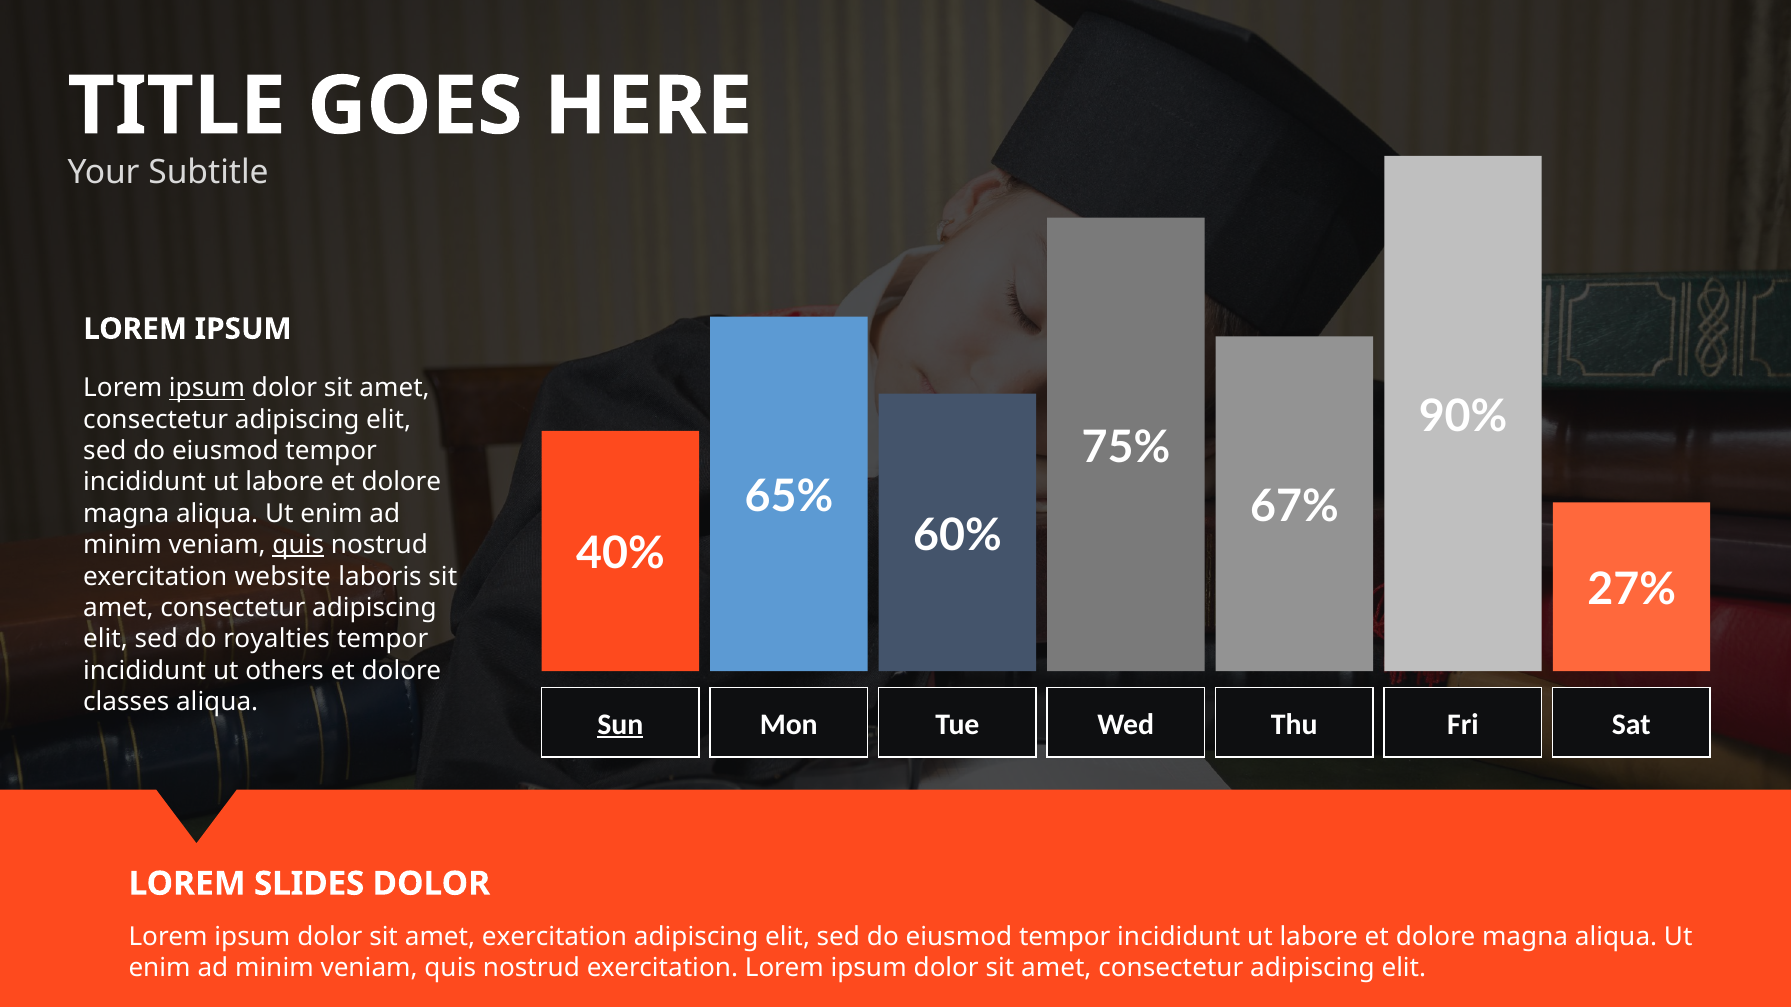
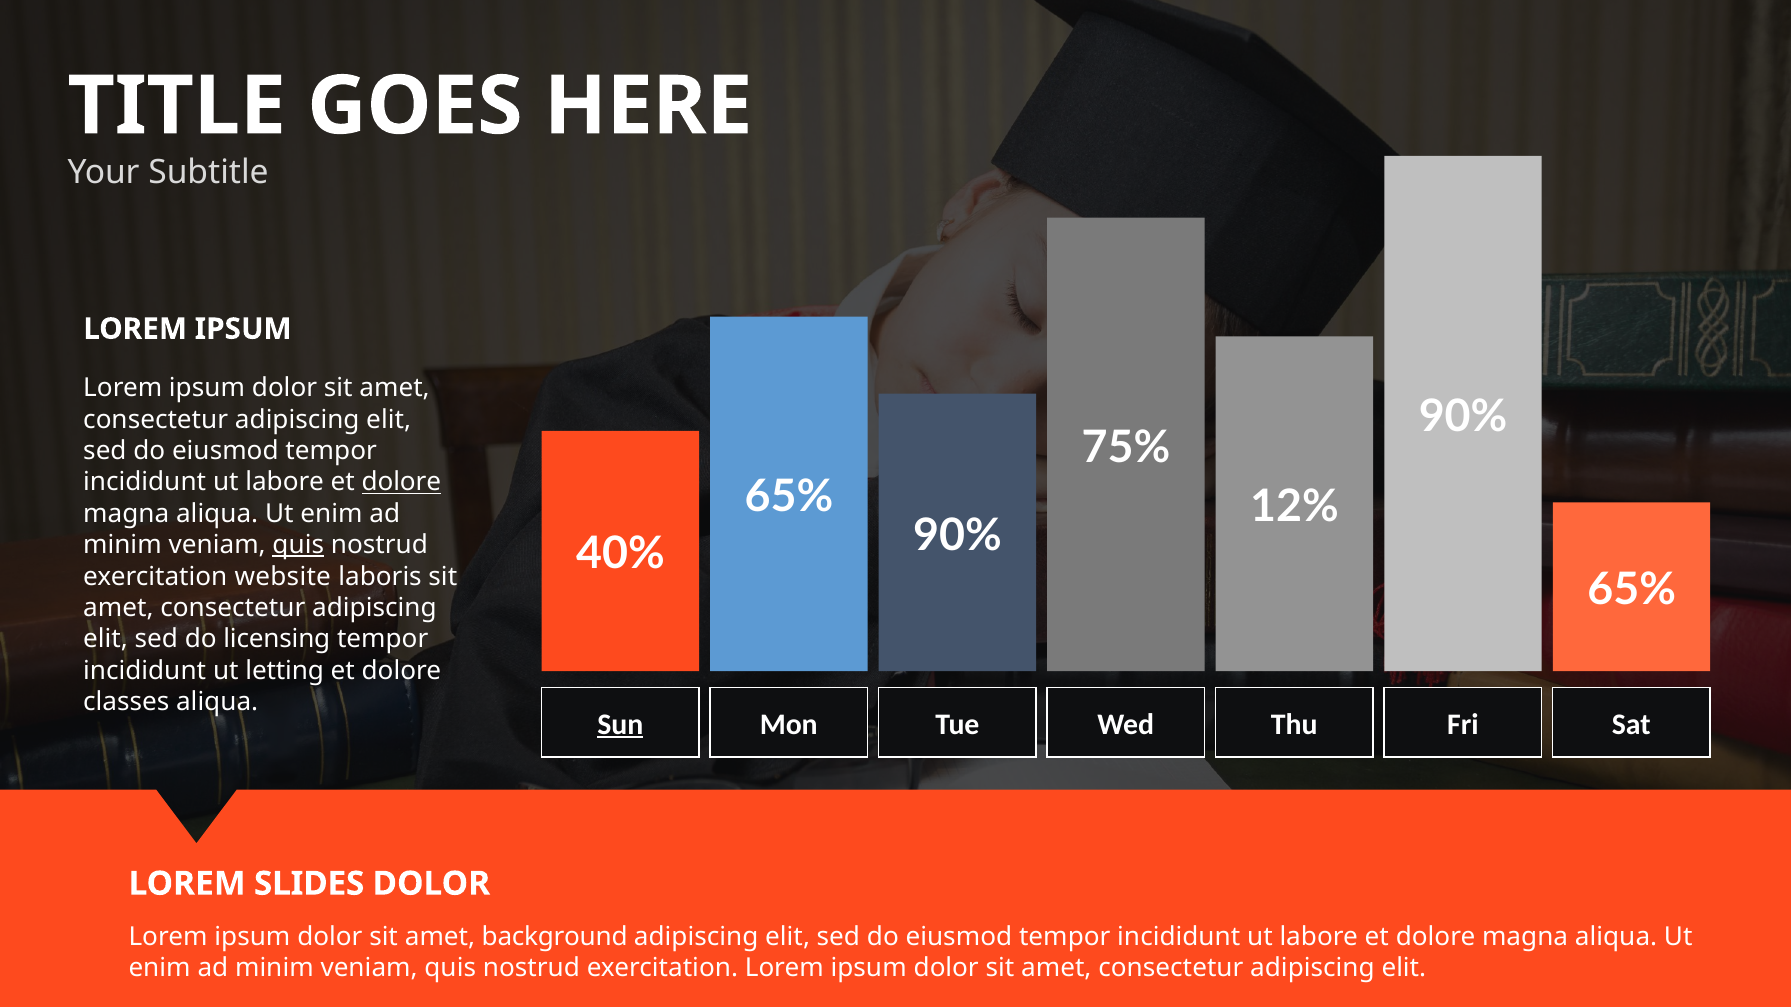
ipsum underline: present -> none (207, 388)
dolore underline: none -> present (401, 483)
67%: 67% -> 12% (1295, 507)
60%: 60% -> 90% (958, 536)
27%: 27% -> 65% (1632, 590)
royalties: royalties -> licensing (277, 639)
others: others -> letting (285, 671)
amet exercitation: exercitation -> background (555, 937)
